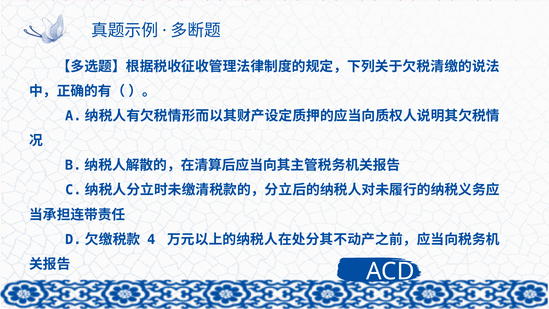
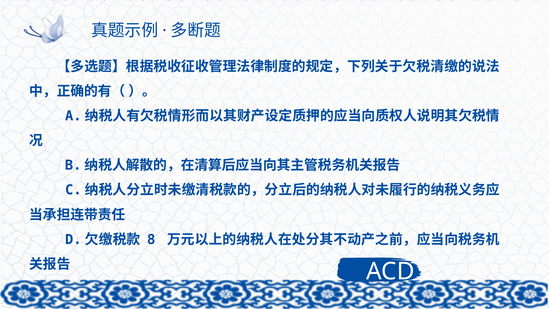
4: 4 -> 8 (151, 239)
